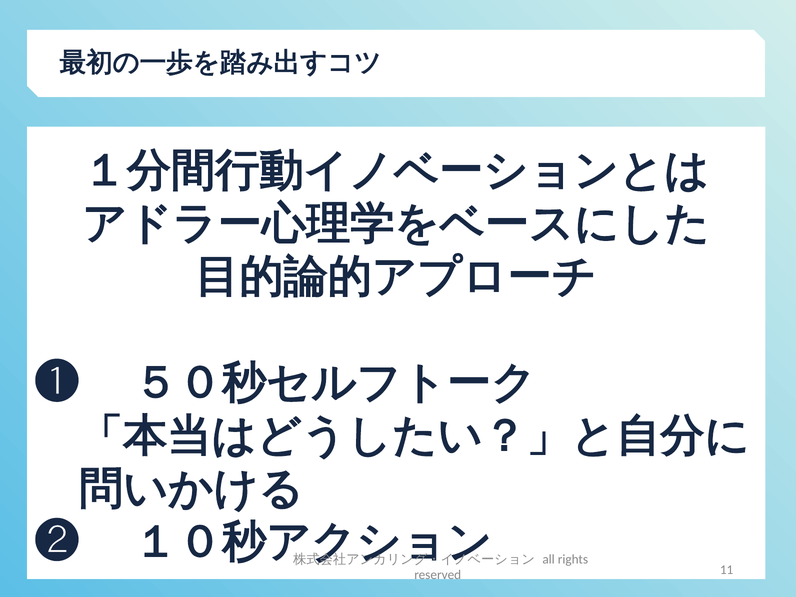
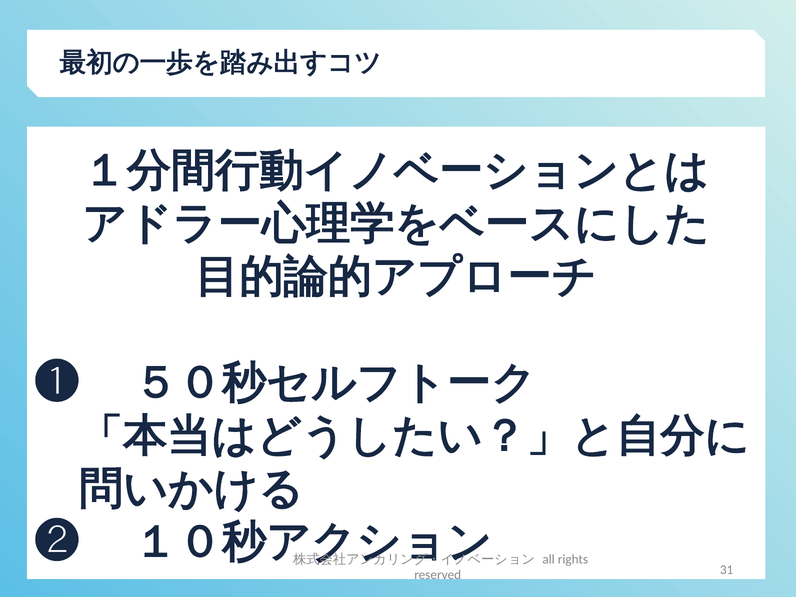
11: 11 -> 31 (727, 570)
